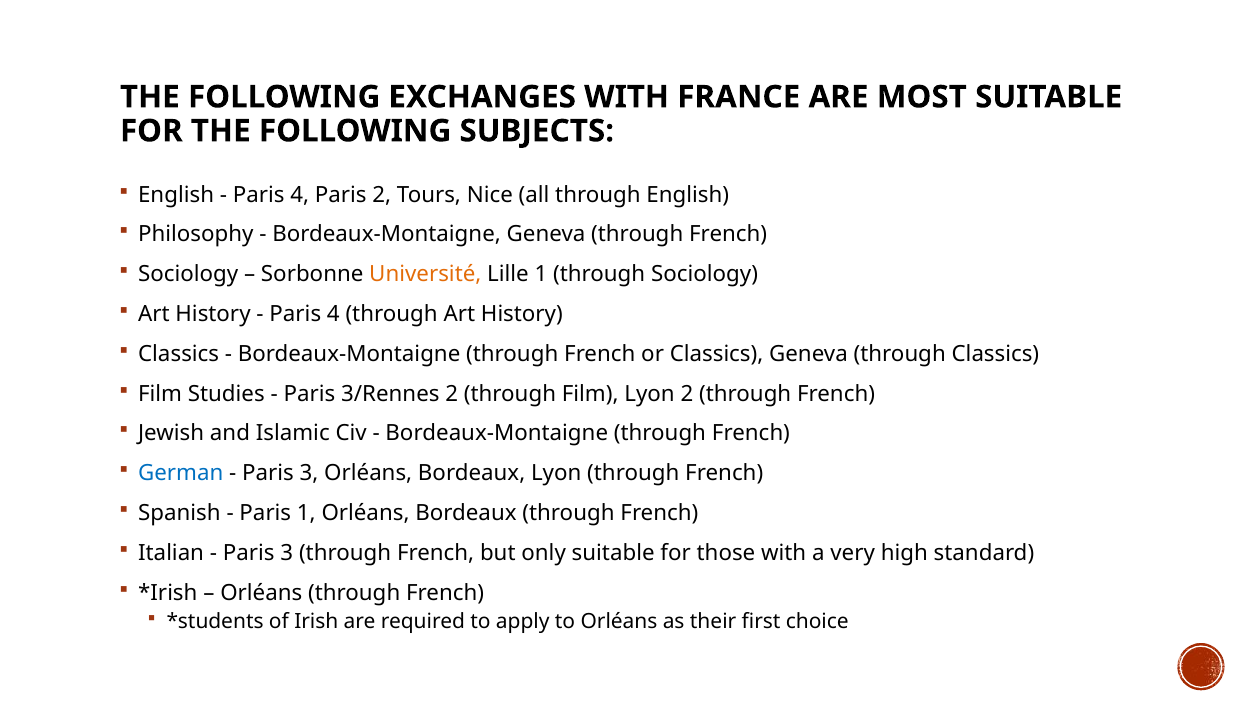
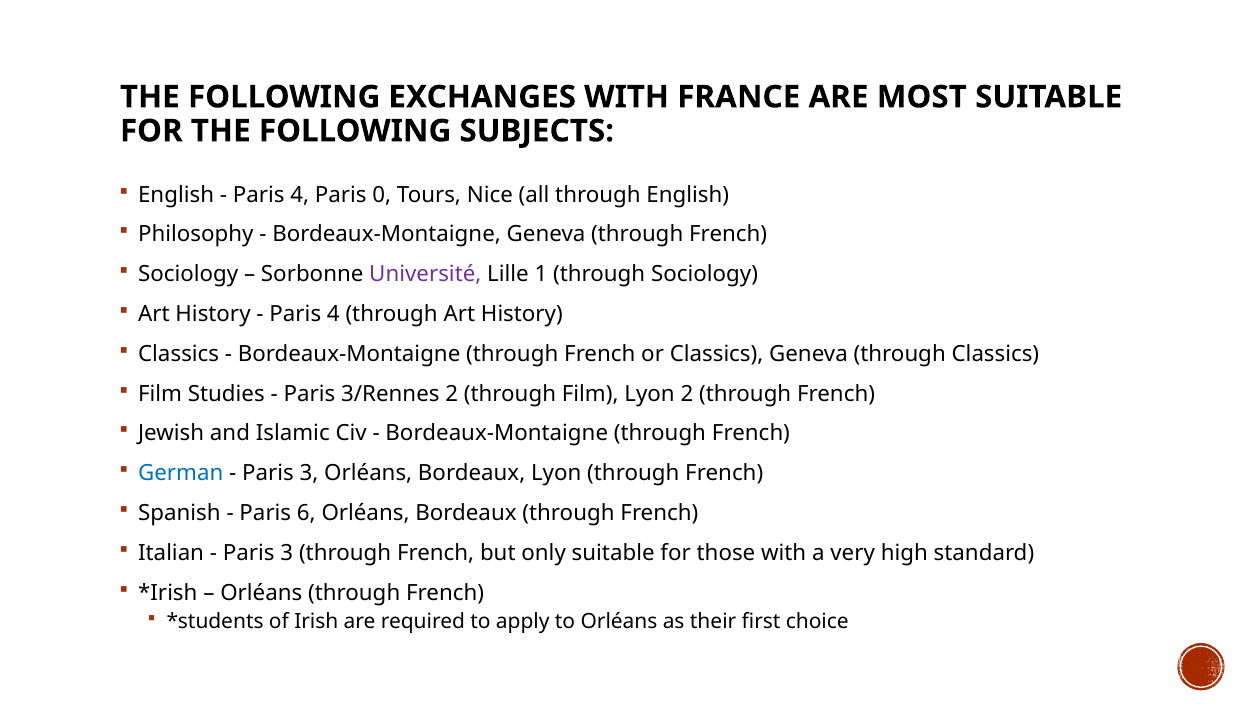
Paris 2: 2 -> 0 (382, 195)
Université colour: orange -> purple (425, 274)
Paris 1: 1 -> 6 (306, 513)
